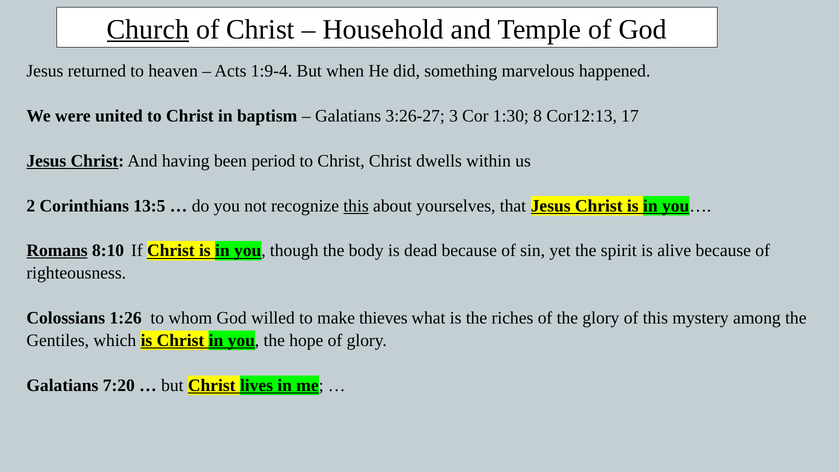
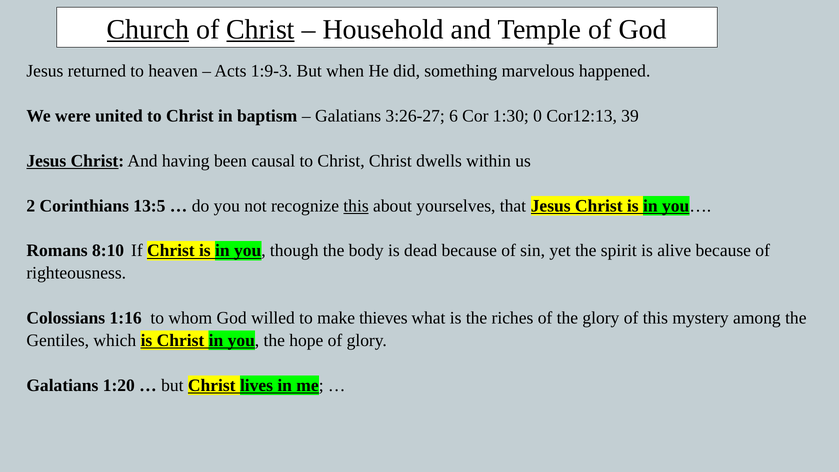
Christ underline: none -> present (261, 29)
1:9-4: 1:9-4 -> 1:9-3 (272, 71)
3: 3 -> 6 (454, 116)
8: 8 -> 0 (538, 116)
17: 17 -> 39 (630, 116)
period: period -> causal (273, 161)
Romans underline: present -> none (57, 251)
1:26: 1:26 -> 1:16 (126, 318)
7:20: 7:20 -> 1:20 (119, 385)
